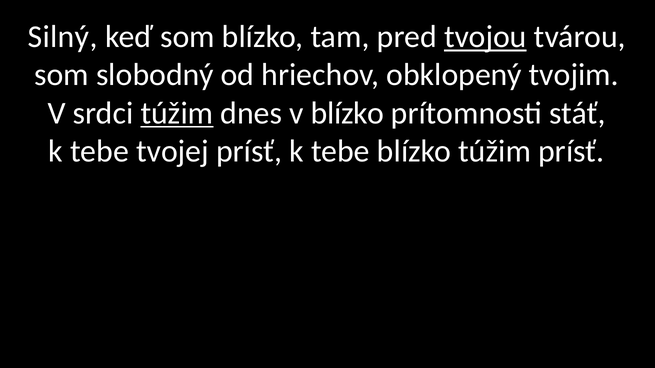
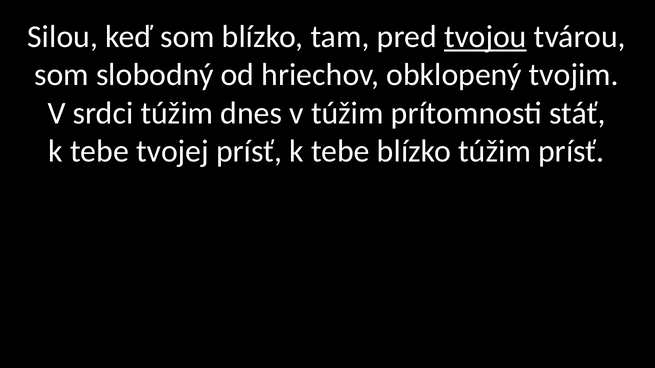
Silný: Silný -> Silou (63, 37)
túžim underline: present -> none (177, 113)
v blízko: blízko -> túžim (347, 113)
